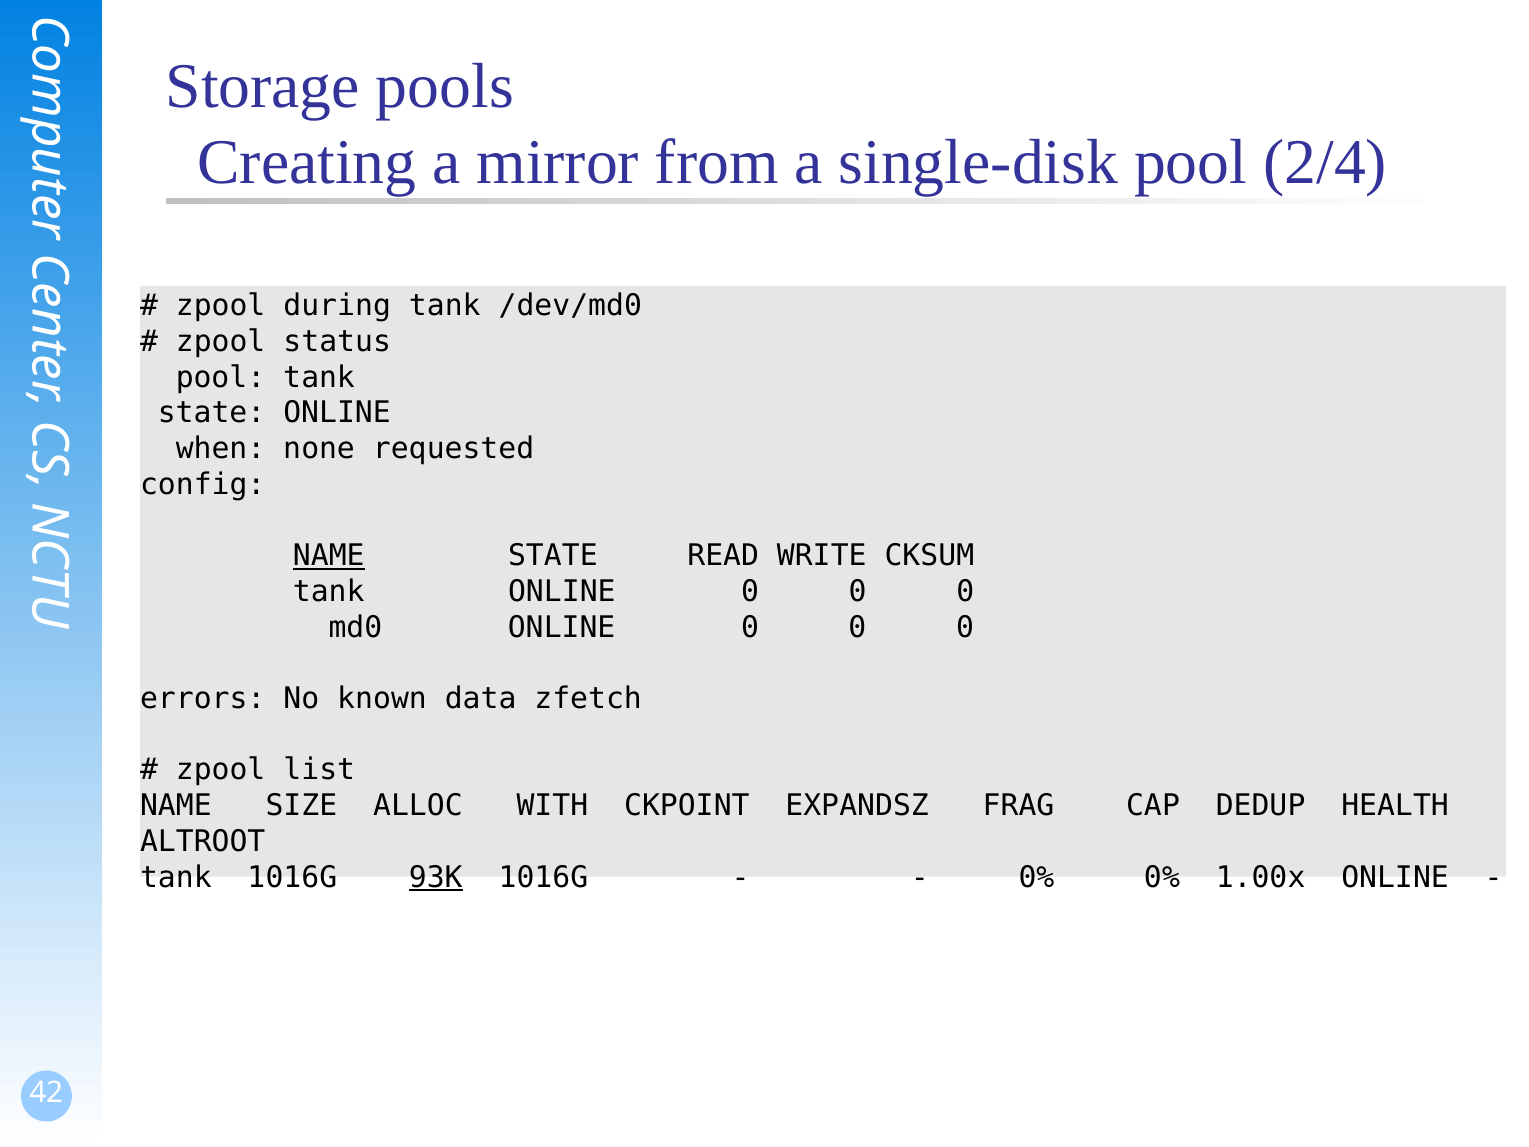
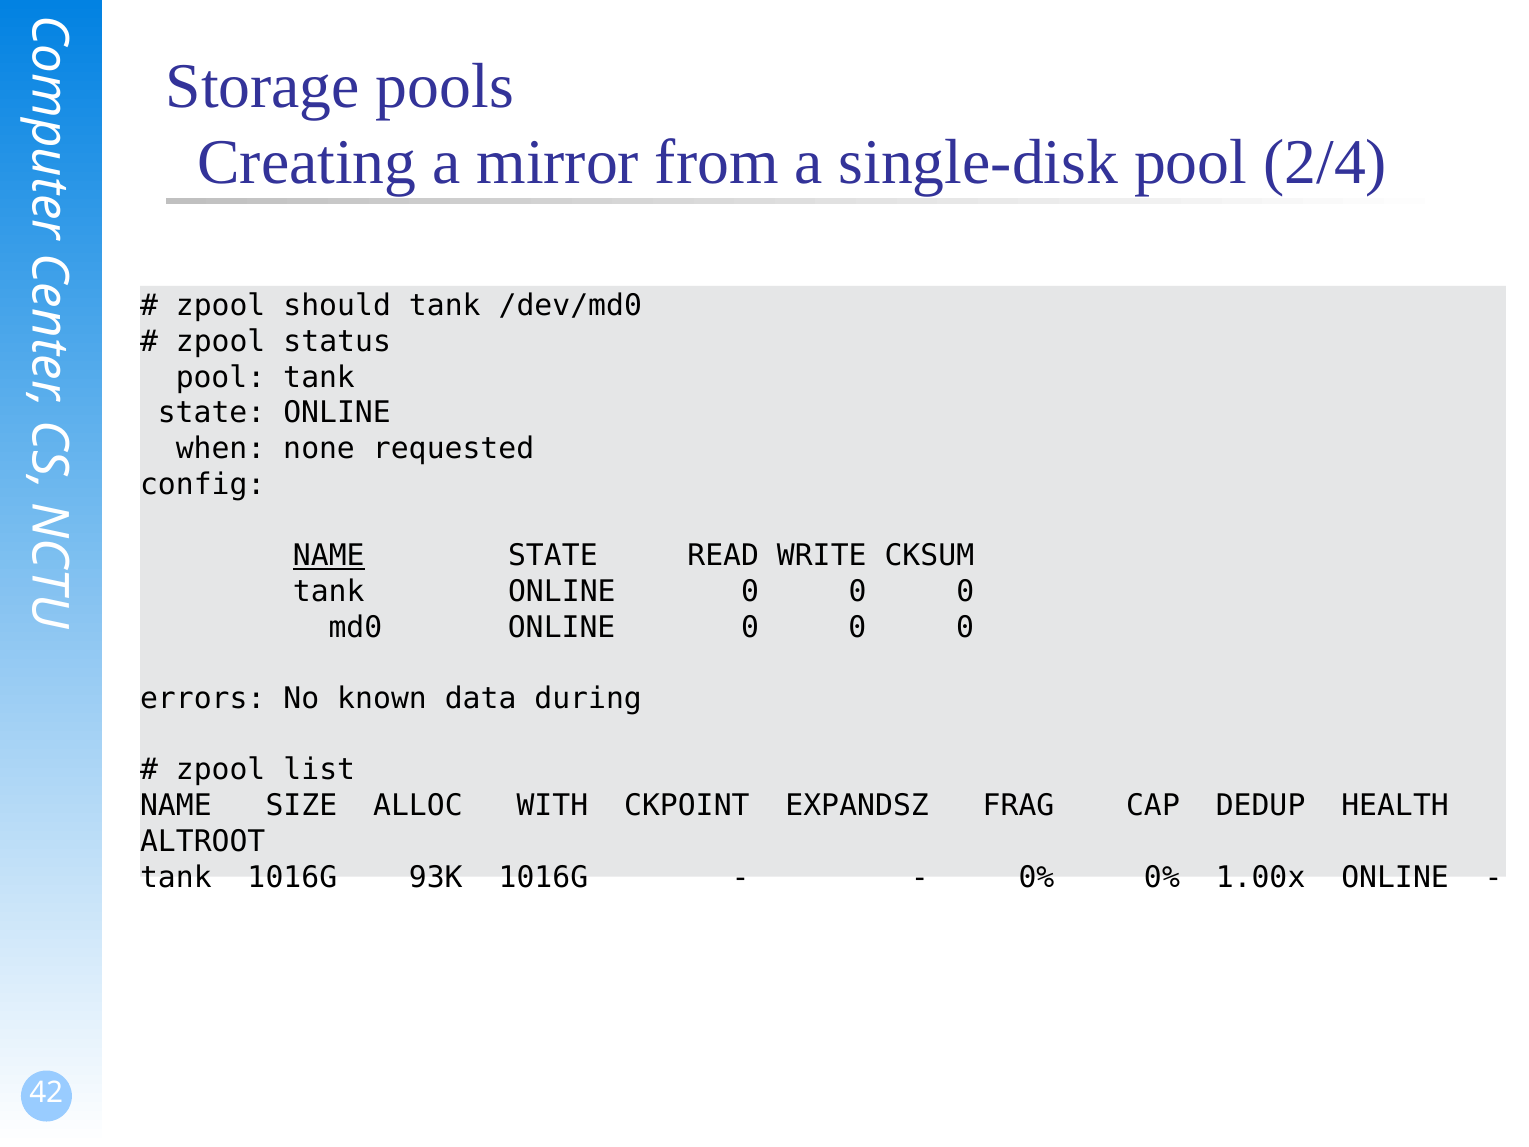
during: during -> should (337, 306)
zfetch: zfetch -> during (588, 699)
93K underline: present -> none (436, 877)
